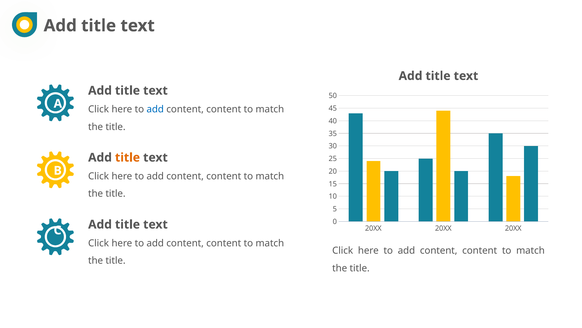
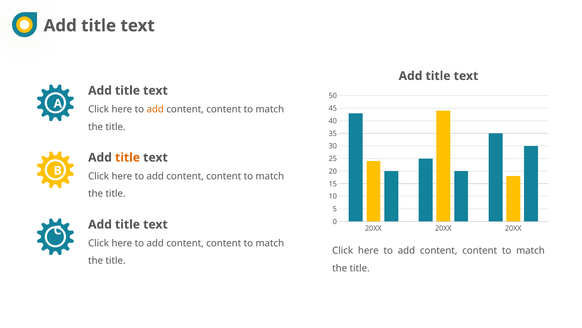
add colour: blue -> orange (155, 109)
